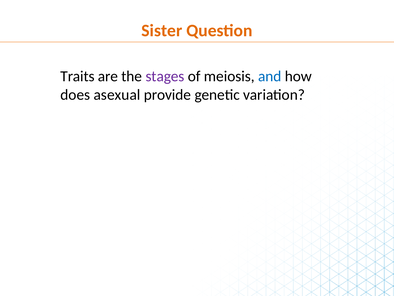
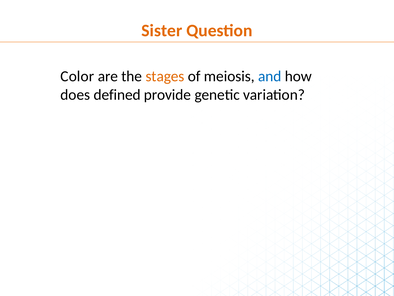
Traits: Traits -> Color (77, 76)
stages colour: purple -> orange (165, 76)
asexual: asexual -> defined (117, 95)
